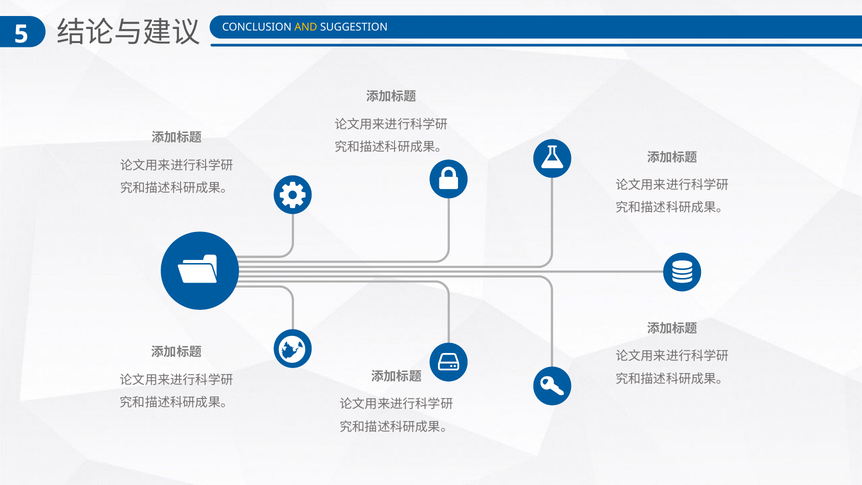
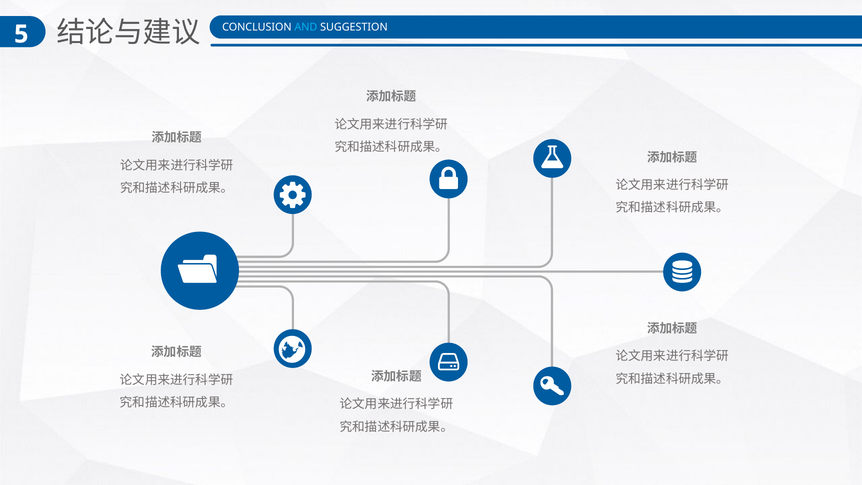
AND colour: yellow -> light blue (306, 27)
